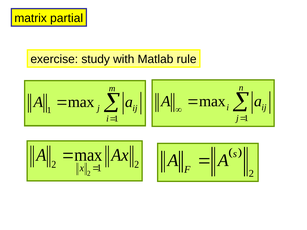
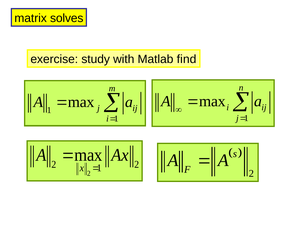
partial: partial -> solves (67, 18)
rule: rule -> find (187, 59)
